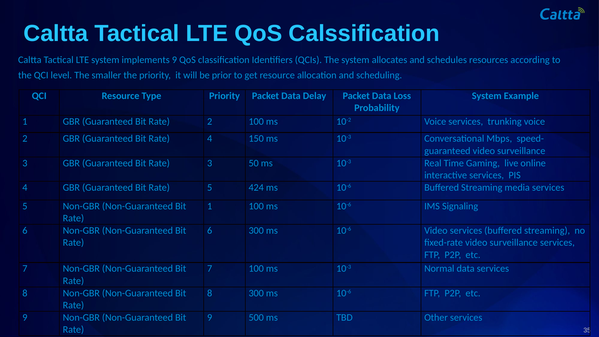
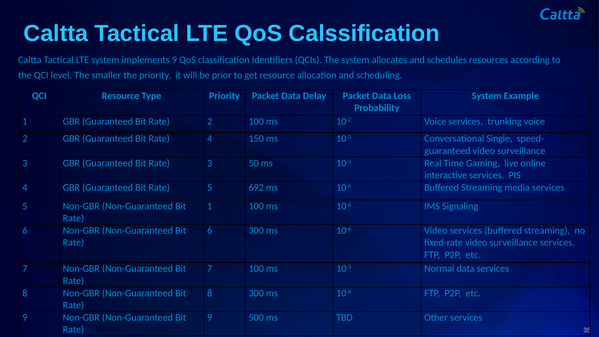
Mbps: Mbps -> Single (499, 139)
424: 424 -> 692 (256, 187)
